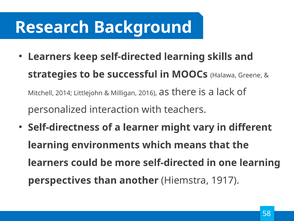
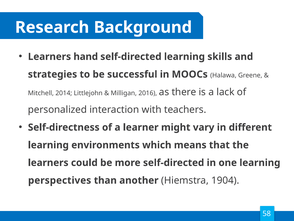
keep: keep -> hand (86, 57)
1917: 1917 -> 1904 (225, 180)
